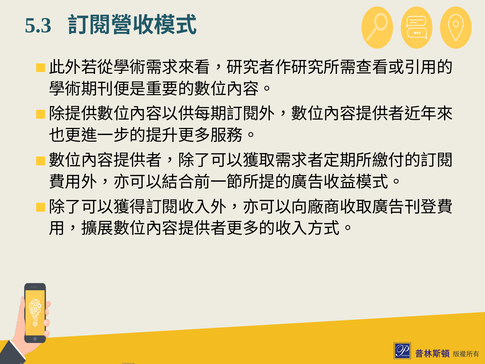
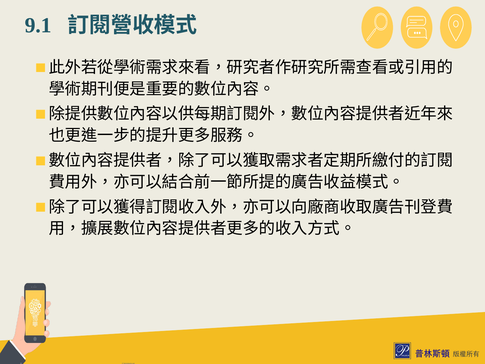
5.3: 5.3 -> 9.1 (38, 25)
